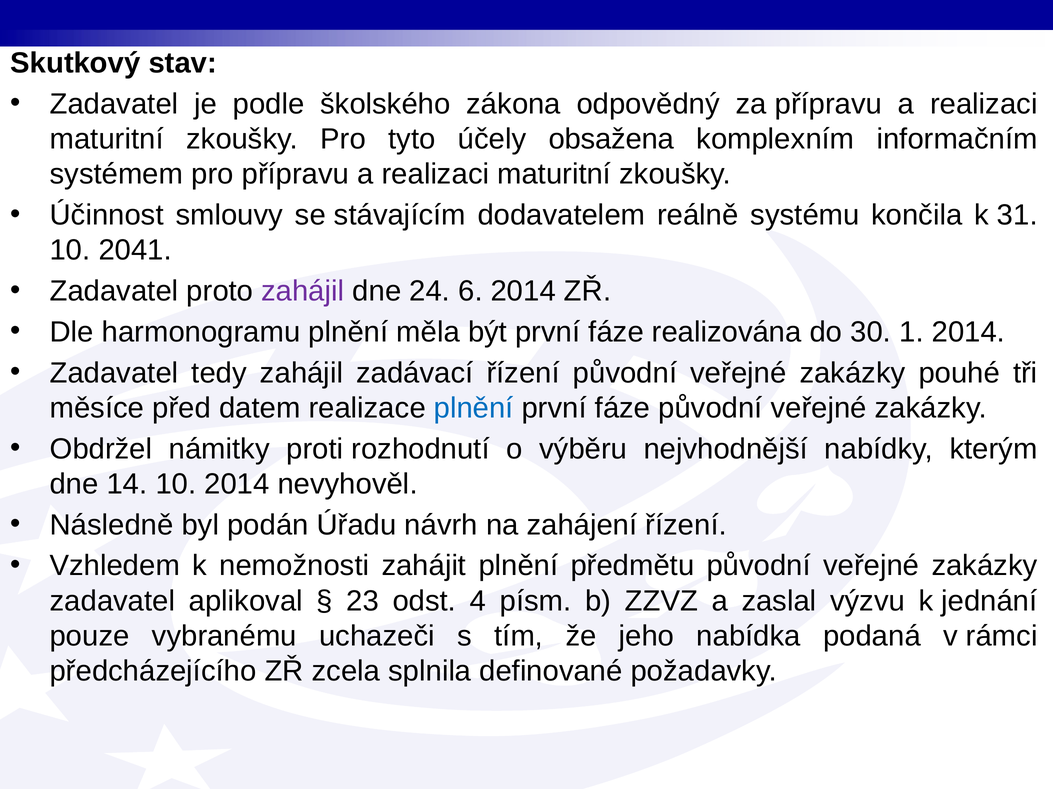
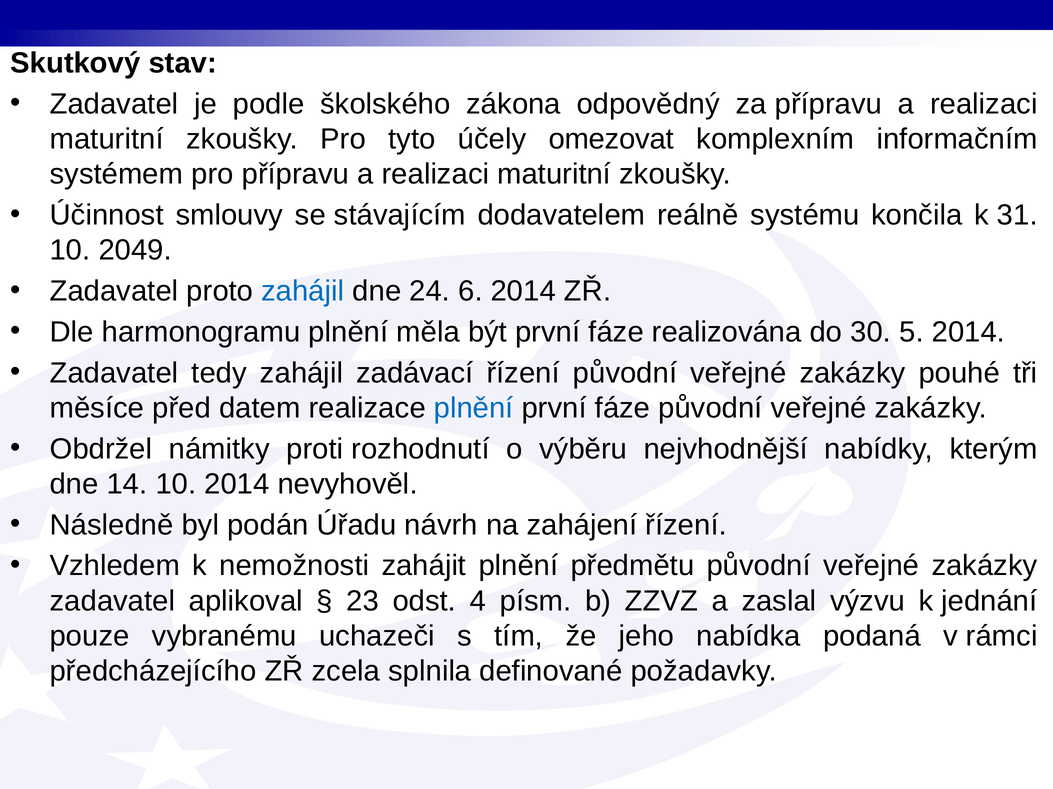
obsažena: obsažena -> omezovat (611, 139)
2041: 2041 -> 2049 (135, 250)
zahájil colour: purple -> blue (303, 291)
1: 1 -> 5 (911, 332)
